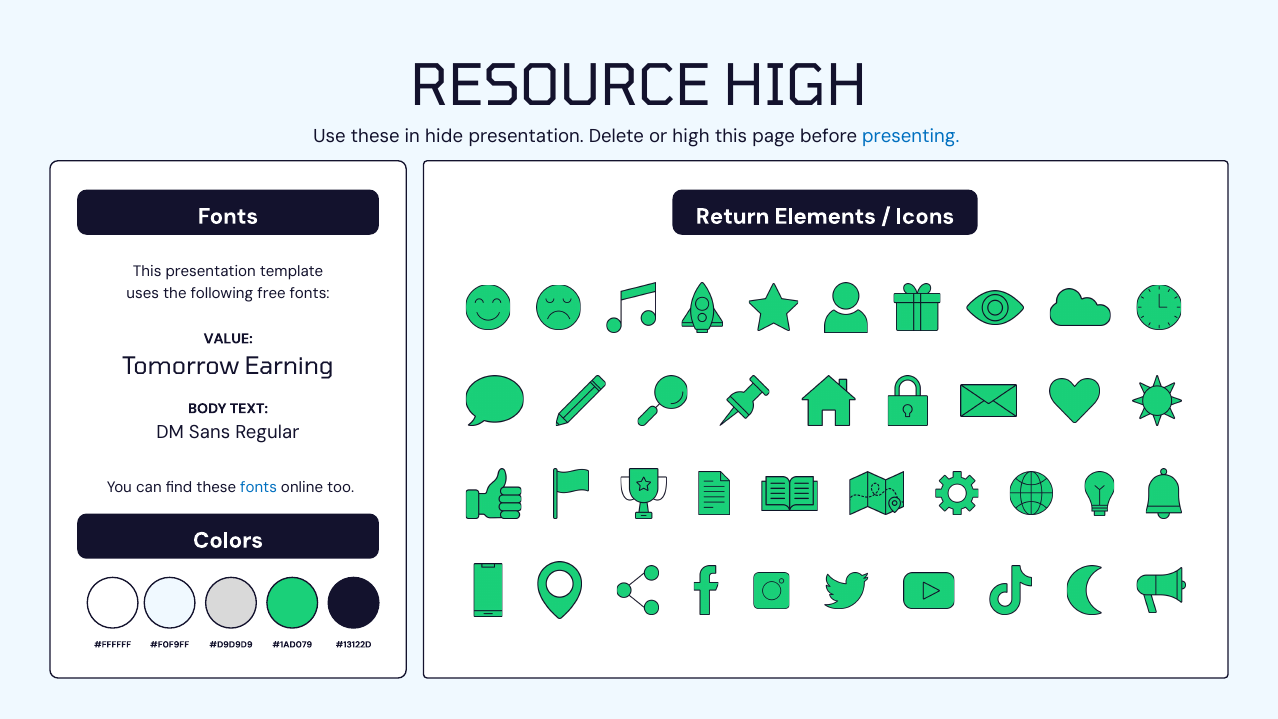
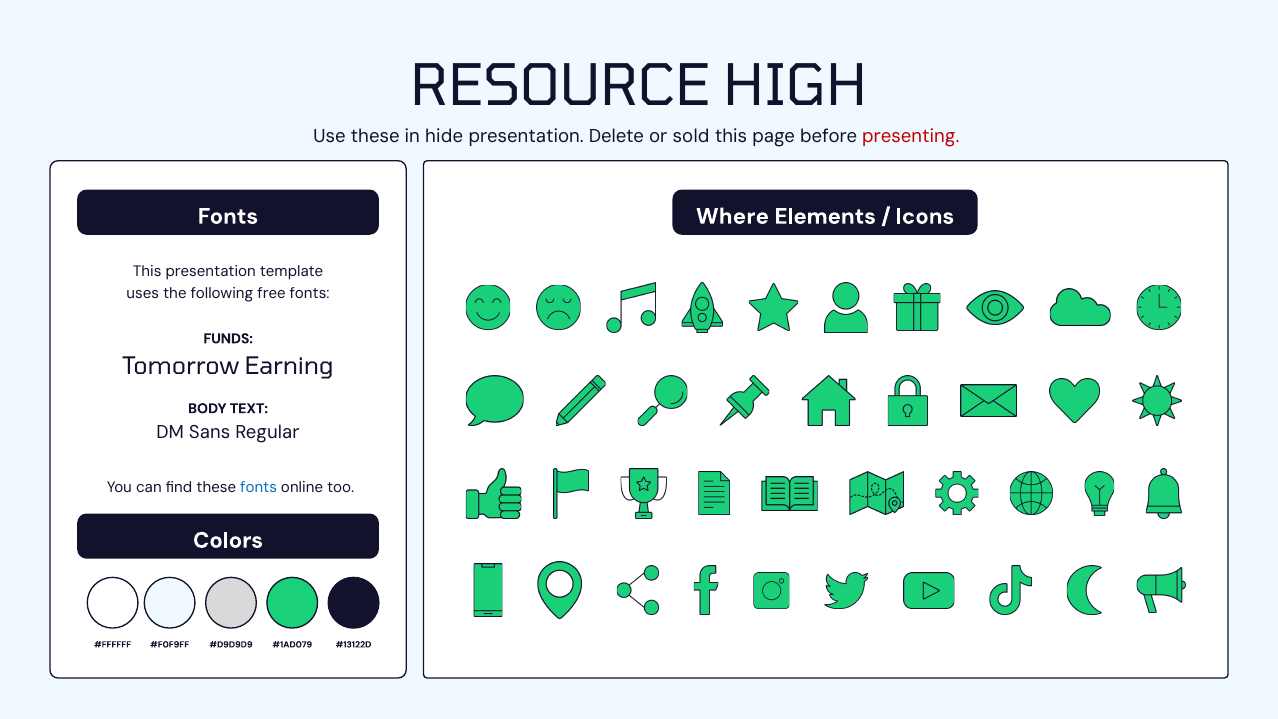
or high: high -> sold (691, 136)
presenting colour: blue -> red (911, 136)
Return: Return -> Where (732, 216)
VALUE: VALUE -> FUNDS (228, 339)
